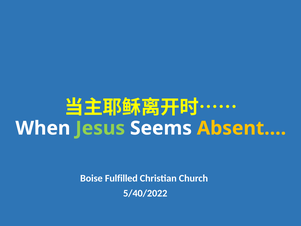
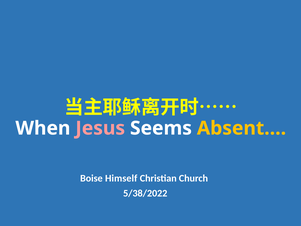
Jesus colour: light green -> pink (100, 128)
Fulfilled: Fulfilled -> Himself (121, 178)
5/40/2022: 5/40/2022 -> 5/38/2022 (145, 193)
